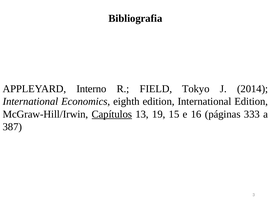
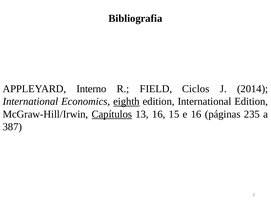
Tokyo: Tokyo -> Ciclos (196, 88)
eighth underline: none -> present (126, 101)
13 19: 19 -> 16 (159, 114)
333: 333 -> 235 (252, 114)
